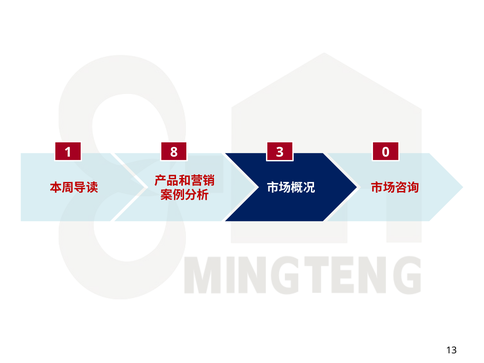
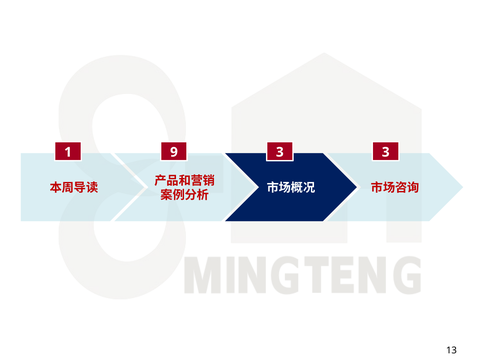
8: 8 -> 9 (174, 152)
3 0: 0 -> 3 (386, 152)
